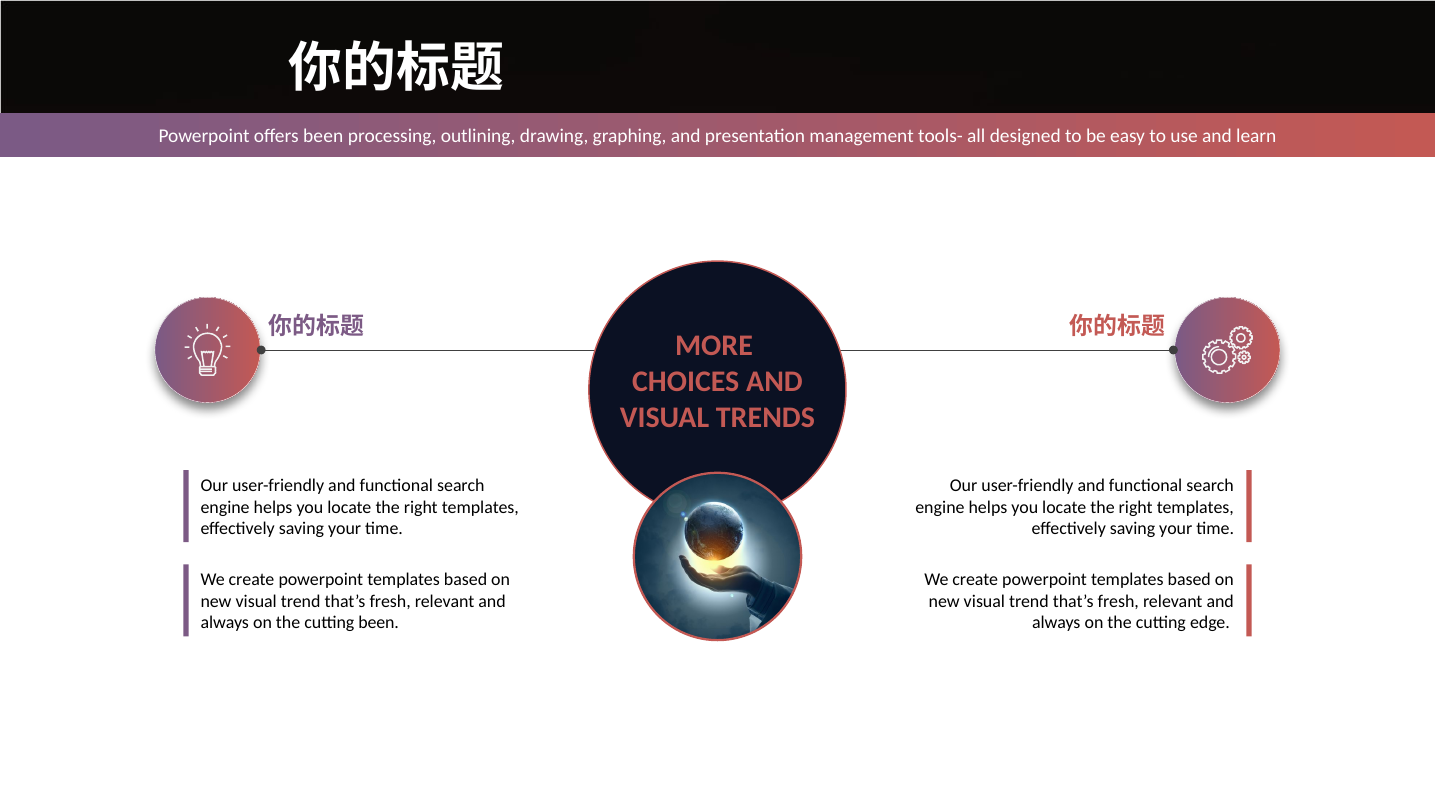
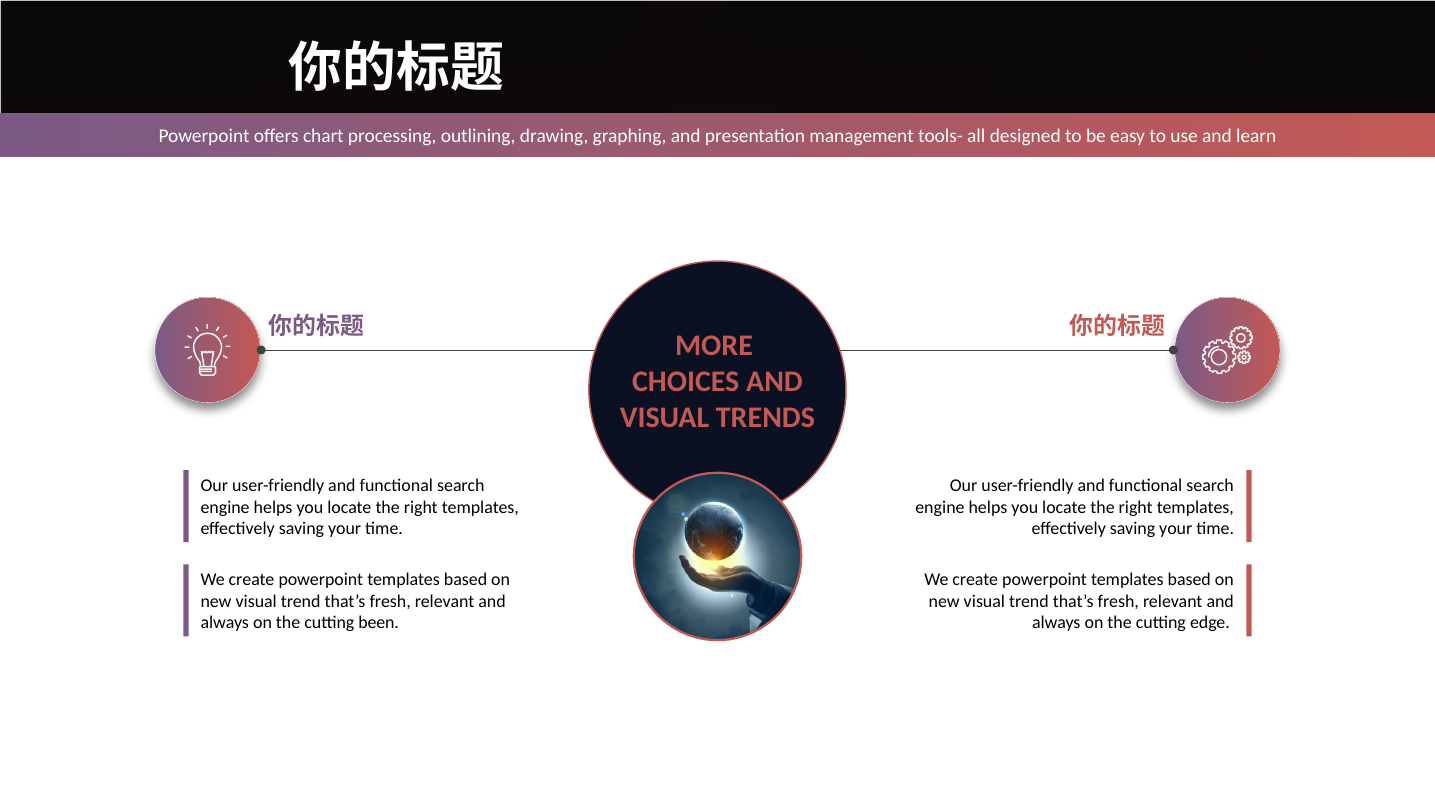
offers been: been -> chart (323, 136)
